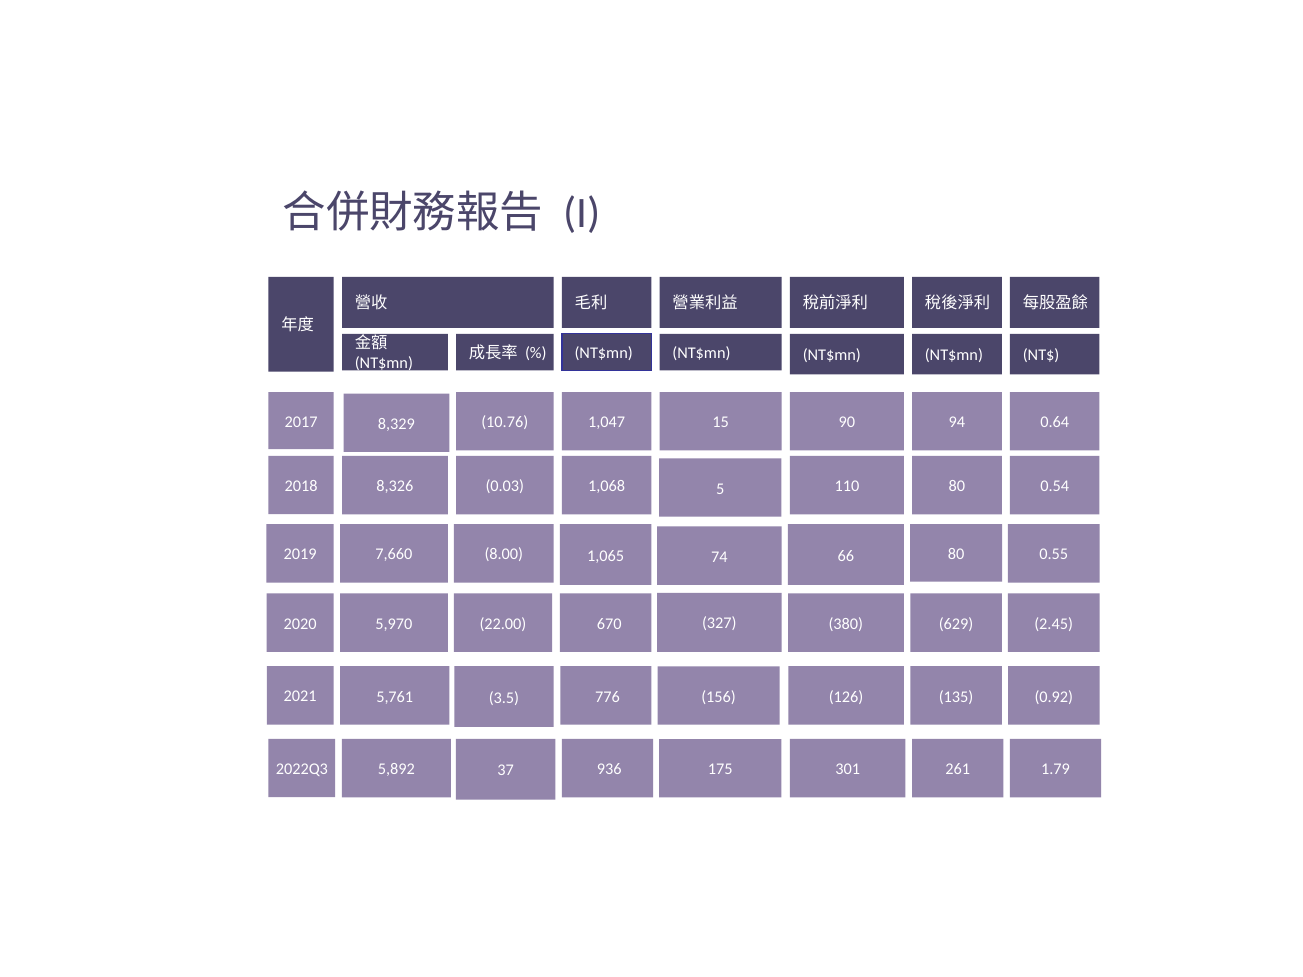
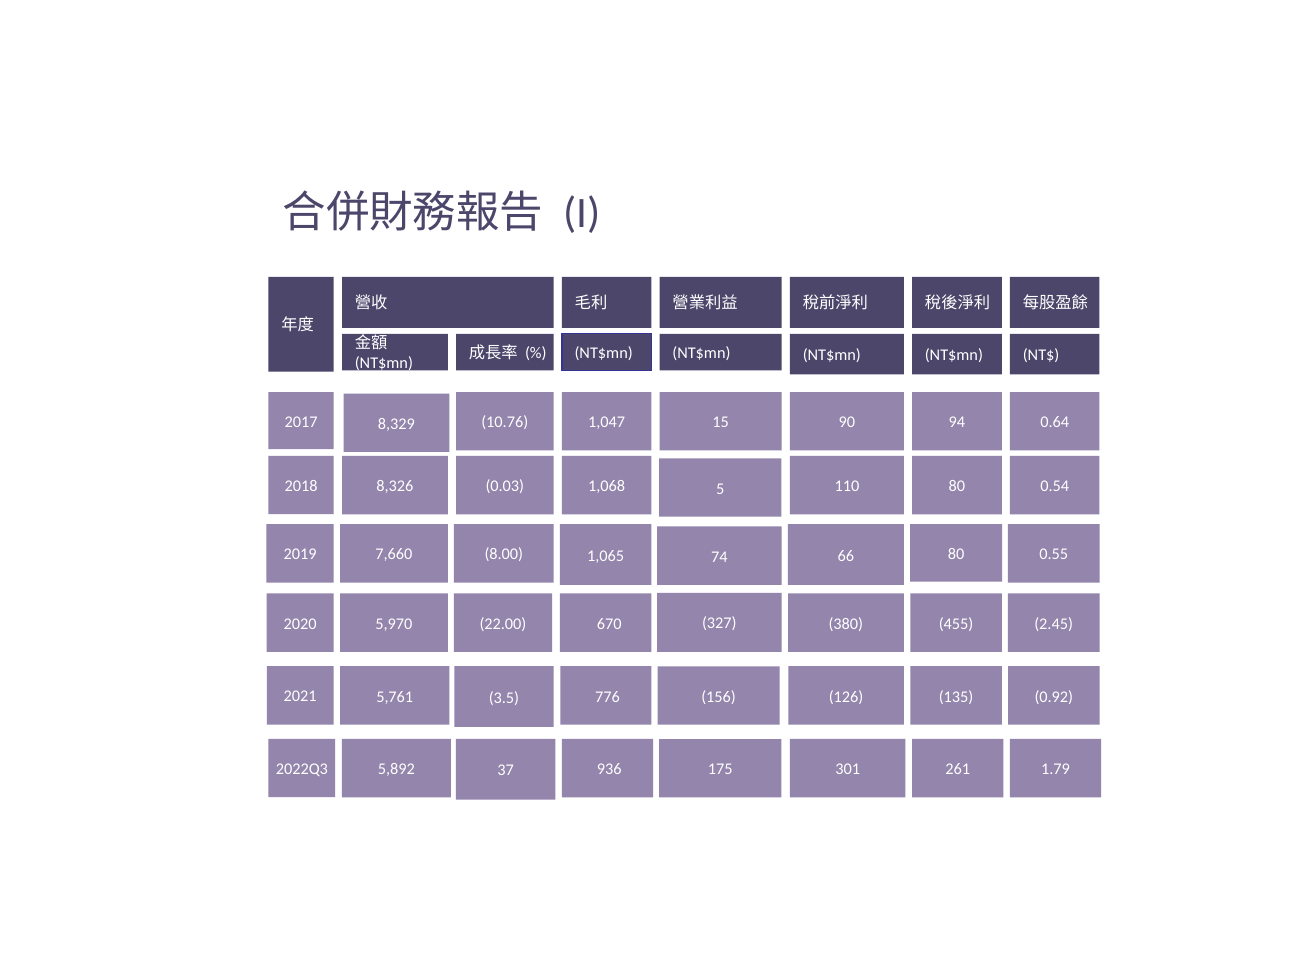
629: 629 -> 455 (956, 624)
